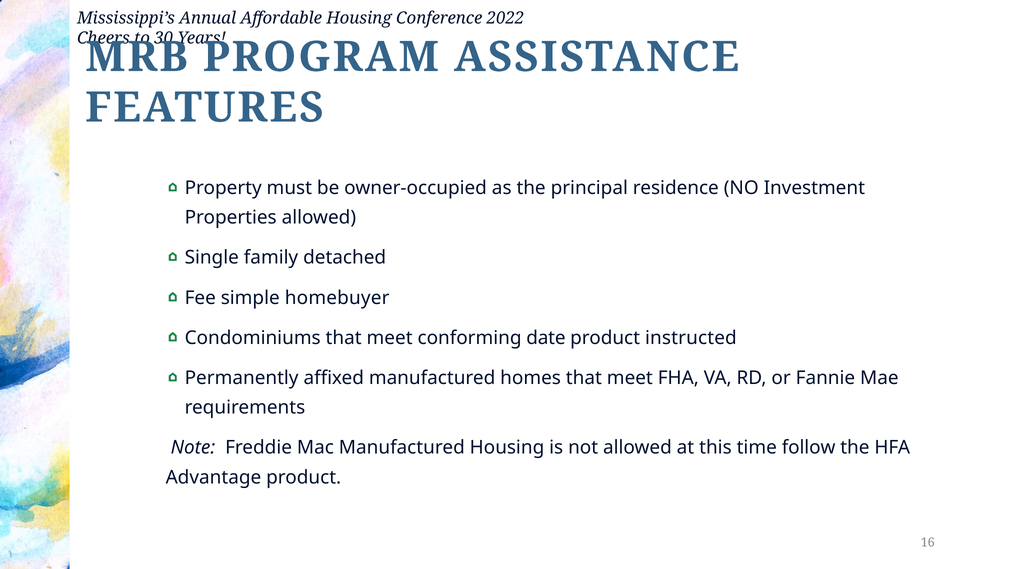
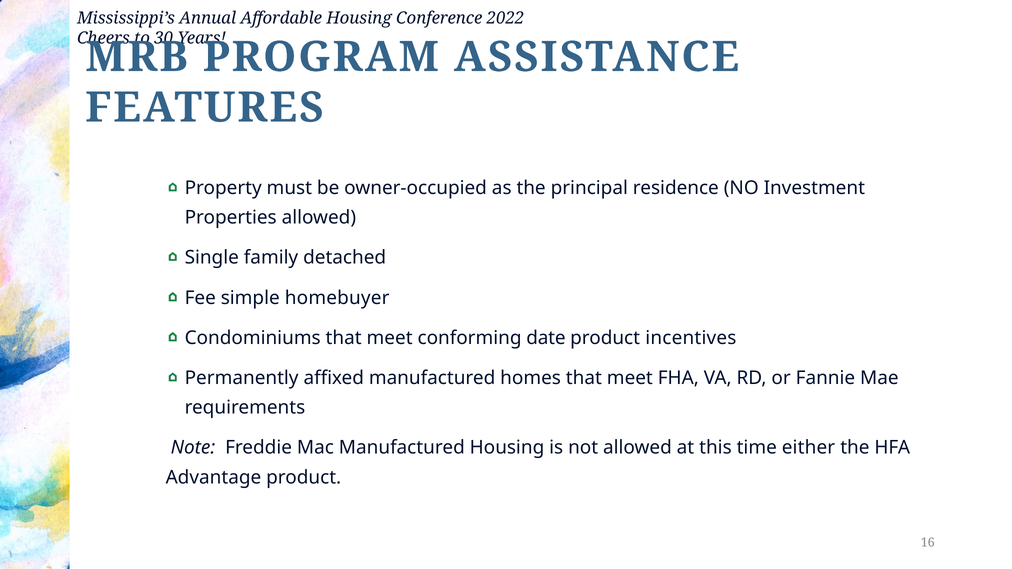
instructed: instructed -> incentives (691, 338)
follow: follow -> either (808, 448)
